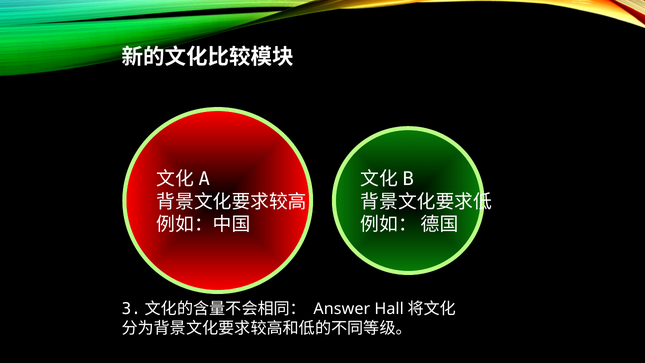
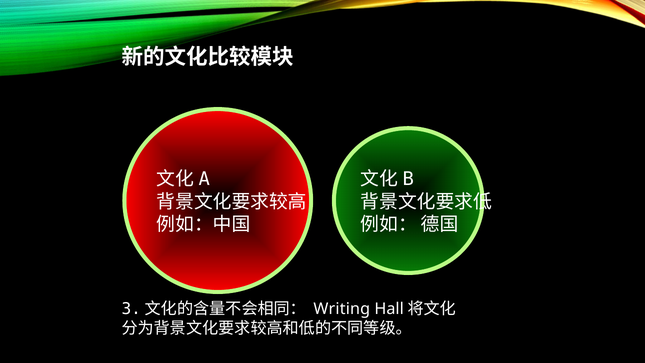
Answer: Answer -> Writing (342, 309)
